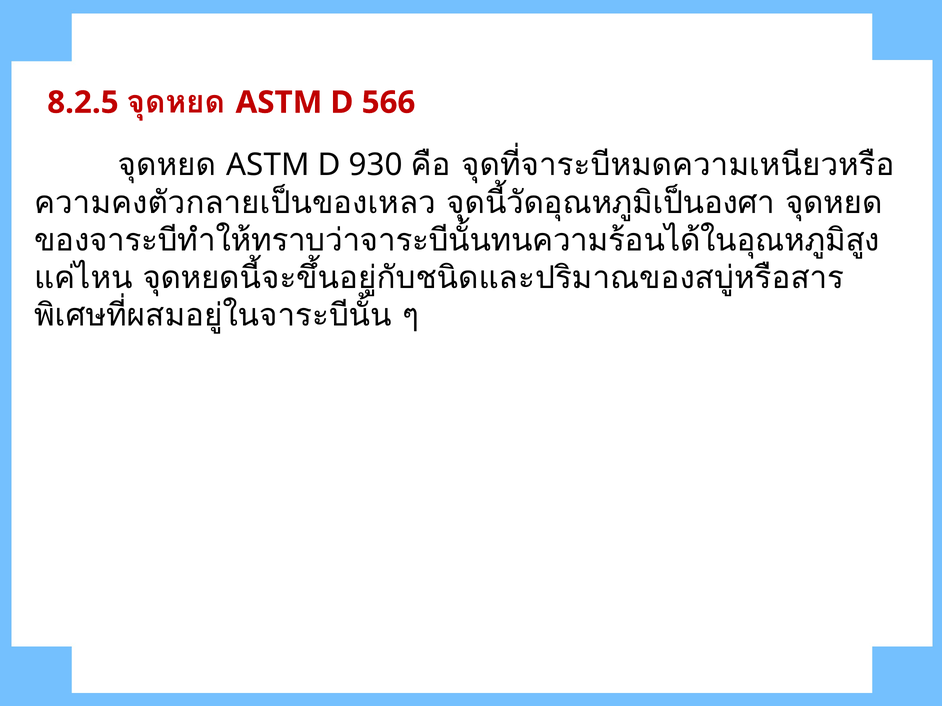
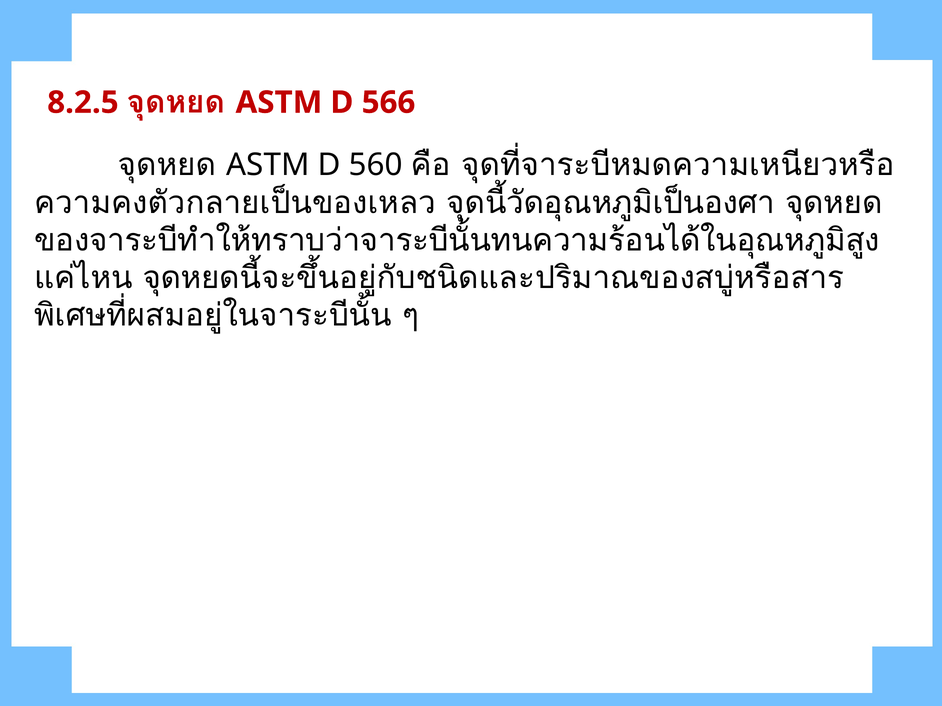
930: 930 -> 560 (376, 165)
